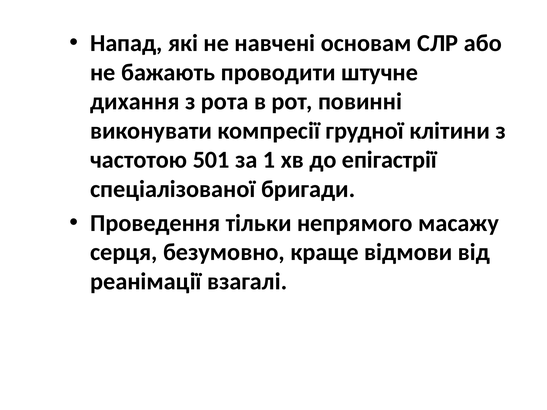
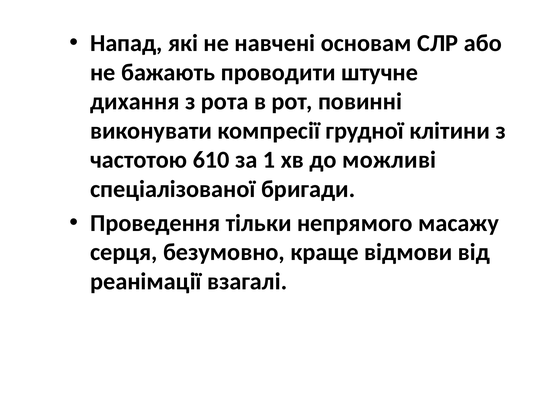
501: 501 -> 610 (211, 160)
епігастрії: епігастрії -> можливі (389, 160)
